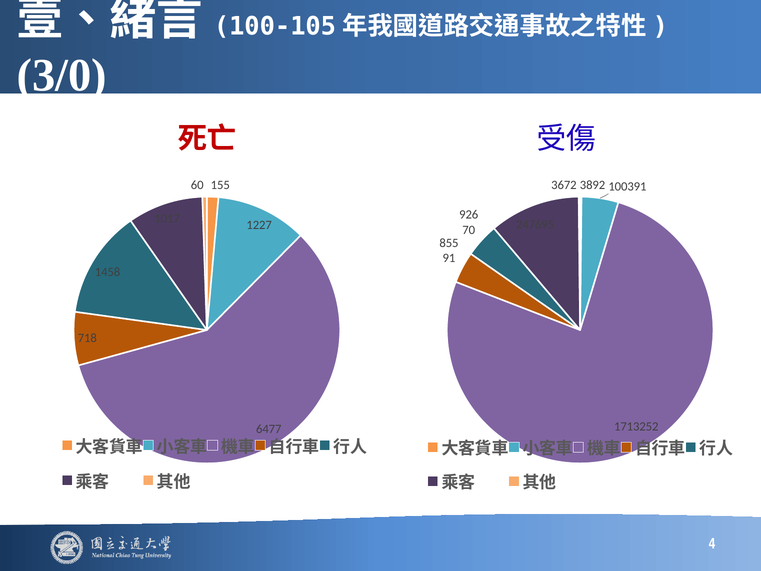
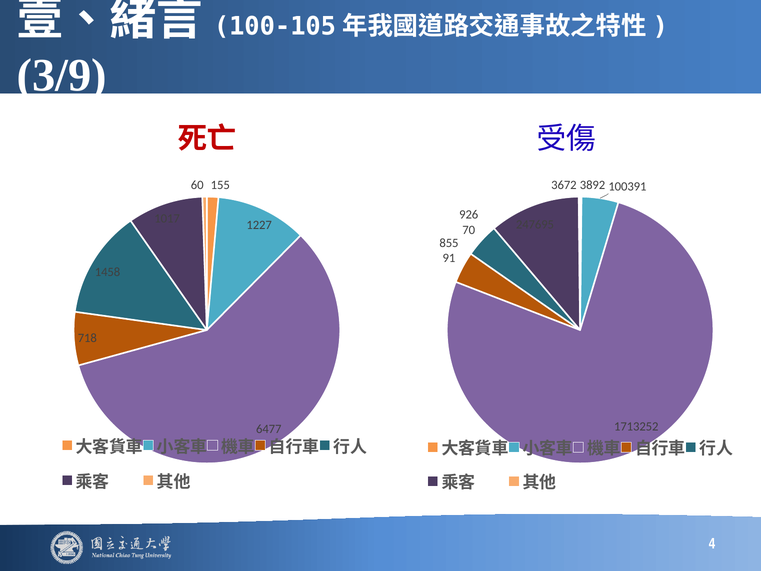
3/0: 3/0 -> 3/9 (62, 75)
